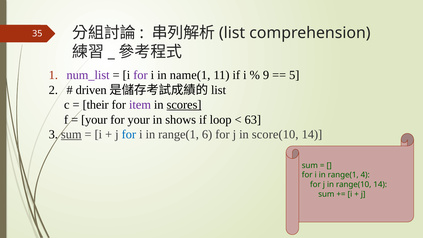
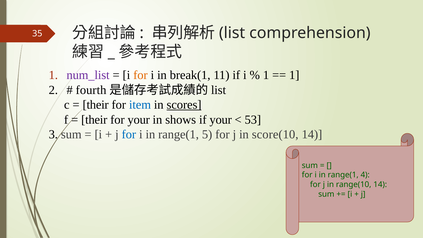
for colour: purple -> orange (140, 75)
name(1: name(1 -> break(1 (190, 75)
9: 9 -> 1 (266, 75)
5: 5 -> 1 (294, 75)
driven: driven -> fourth (91, 90)
item colour: purple -> blue (140, 105)
your: your -> their (94, 120)
if loop: loop -> your (221, 120)
63: 63 -> 53 (253, 120)
sum underline: present -> none (71, 134)
6: 6 -> 5 (207, 134)
